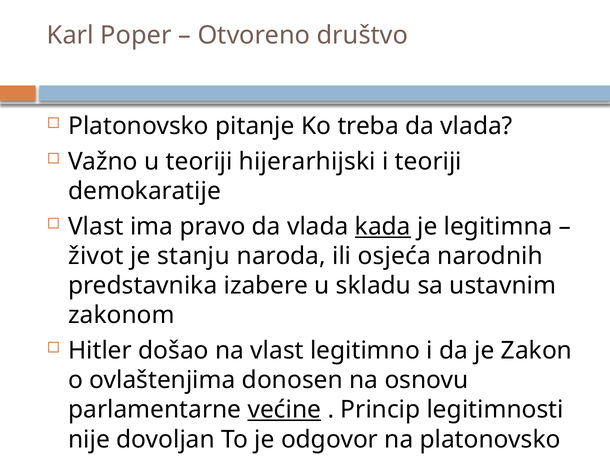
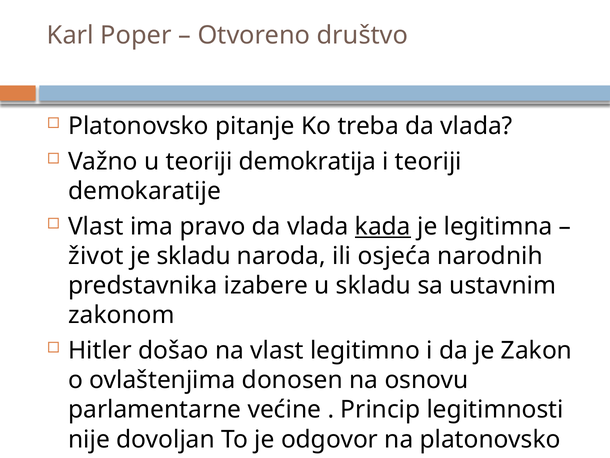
hijerarhijski: hijerarhijski -> demokratija (308, 162)
je stanju: stanju -> skladu (194, 256)
većine underline: present -> none (284, 409)
